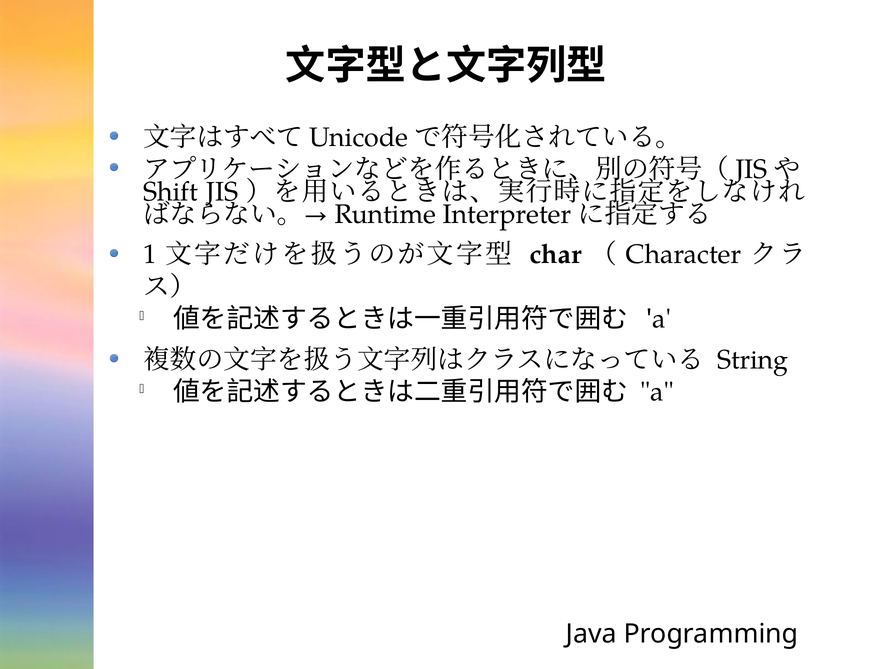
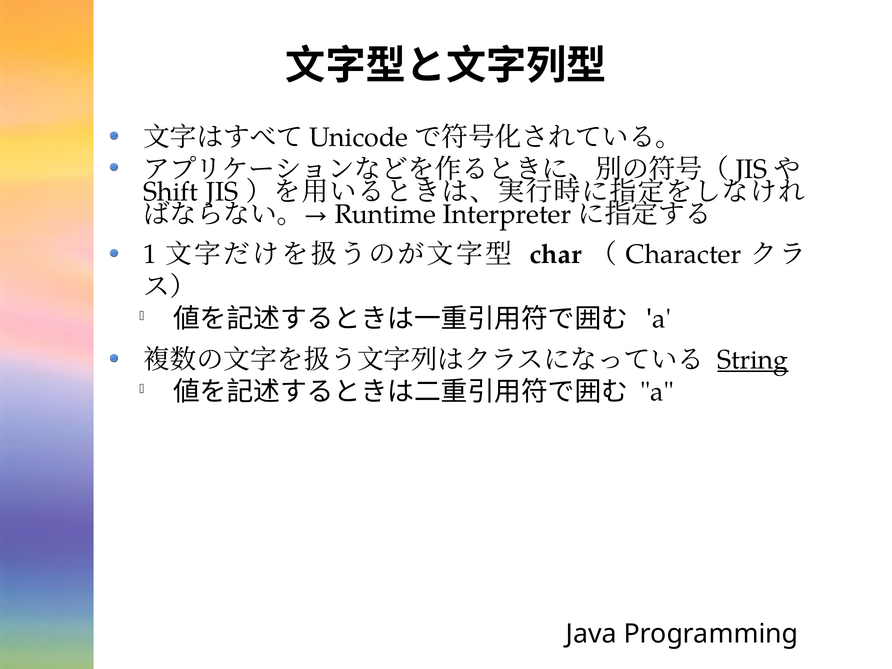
String underline: none -> present (753, 360)
